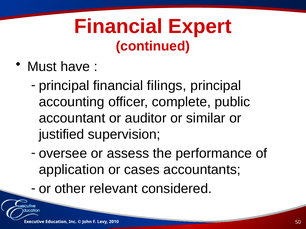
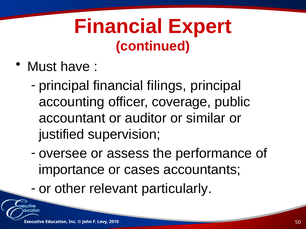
complete: complete -> coverage (181, 102)
application: application -> importance (72, 170)
considered: considered -> particularly (177, 189)
